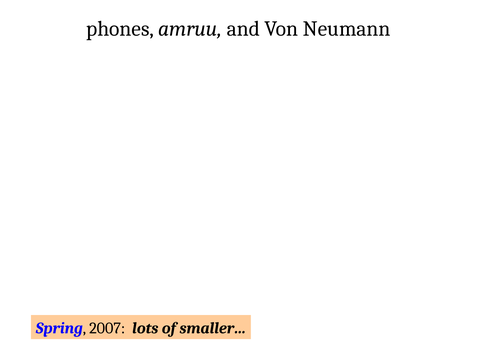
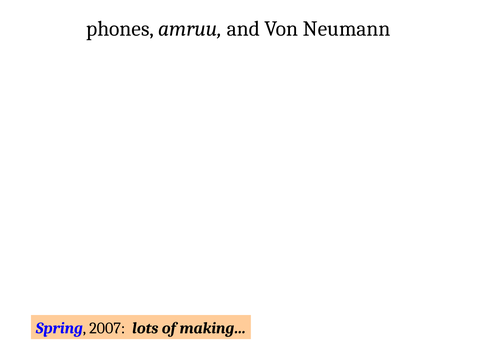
smaller…: smaller… -> making… (213, 328)
